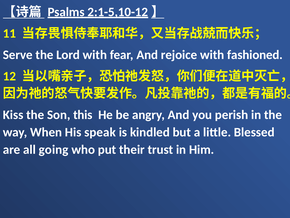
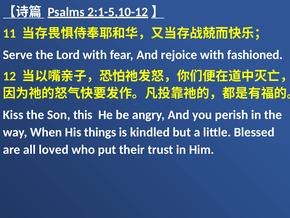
speak: speak -> things (100, 132)
going: going -> loved (54, 149)
